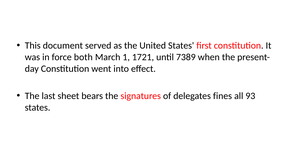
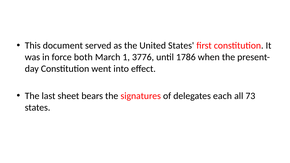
1721: 1721 -> 3776 (143, 57)
7389: 7389 -> 1786 (186, 57)
fines: fines -> each (222, 96)
93: 93 -> 73 (250, 96)
